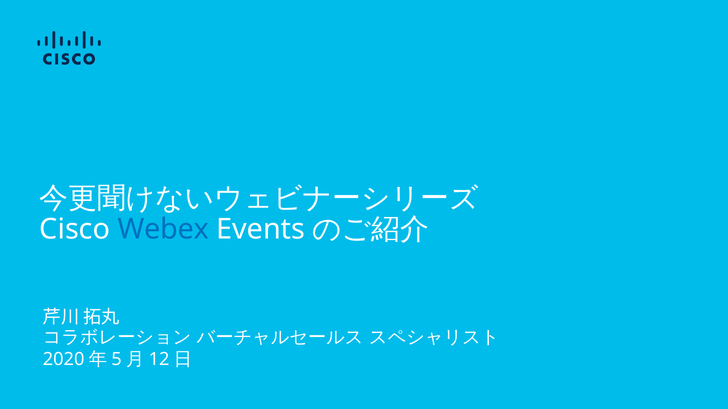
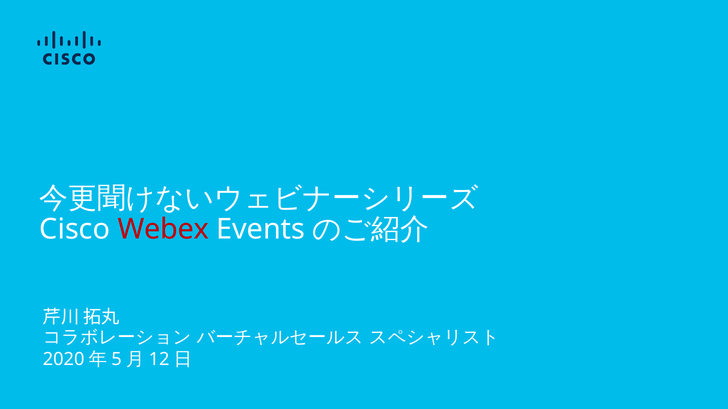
Webex colour: blue -> red (163, 230)
